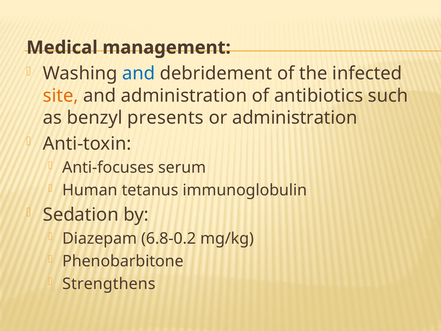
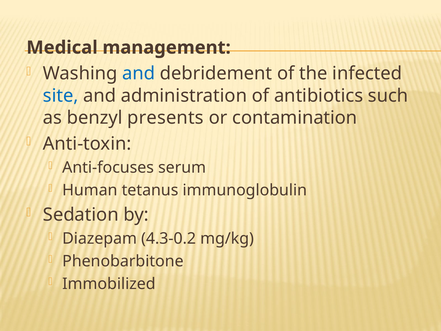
site colour: orange -> blue (61, 96)
or administration: administration -> contamination (295, 118)
6.8-0.2: 6.8-0.2 -> 4.3-0.2 (169, 238)
Strengthens: Strengthens -> Immobilized (109, 284)
